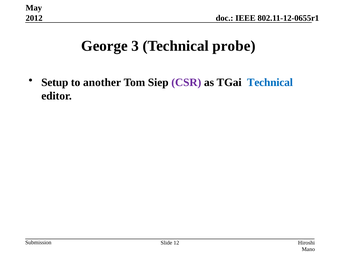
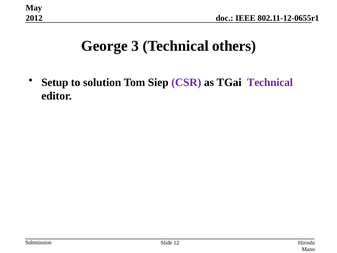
probe: probe -> others (234, 46)
another: another -> solution (102, 82)
Technical colour: blue -> purple (270, 82)
